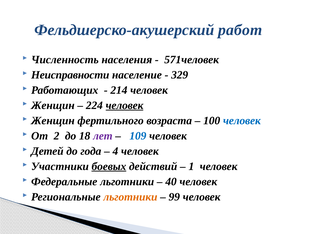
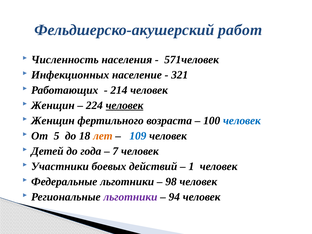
Неисправности: Неисправности -> Инфекционных (70, 75)
329: 329 -> 321 (180, 75)
2: 2 -> 5 (57, 136)
лет colour: purple -> orange (103, 136)
4: 4 -> 7 (115, 151)
боевых underline: present -> none (109, 166)
40: 40 -> 98 (171, 182)
льготники colour: orange -> purple (130, 197)
99: 99 -> 94 (174, 197)
